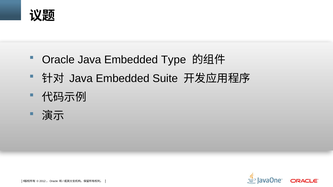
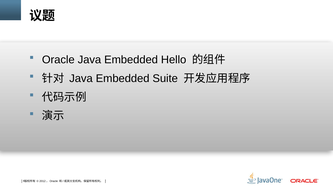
Type: Type -> Hello (174, 60)
